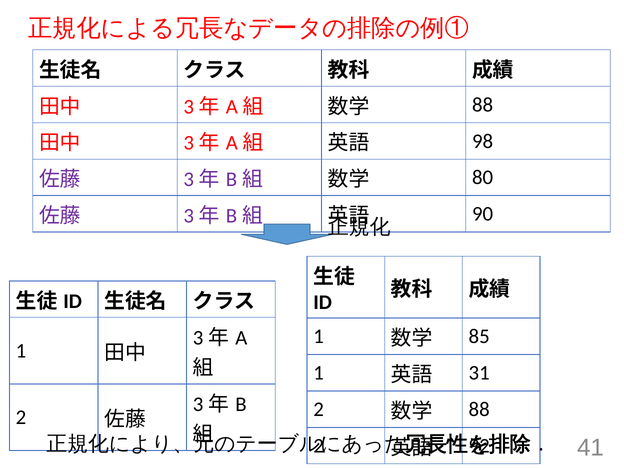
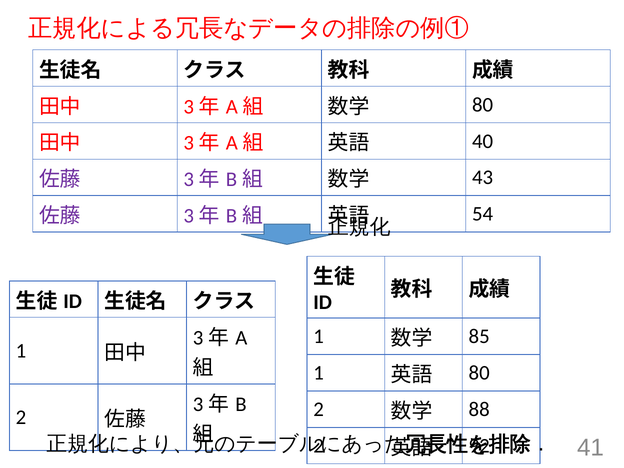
88: 88 -> 80 (483, 105)
98: 98 -> 40 (483, 141)
80: 80 -> 43 (483, 178)
90: 90 -> 54 (483, 214)
31: 31 -> 80 (479, 373)
